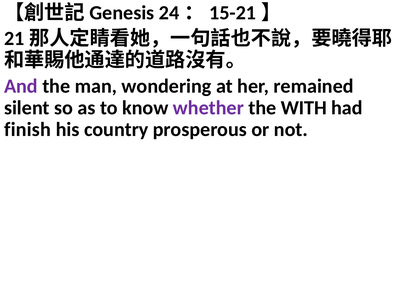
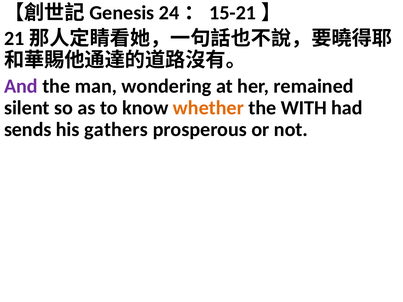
whether colour: purple -> orange (208, 108)
finish: finish -> sends (28, 130)
country: country -> gathers (116, 130)
